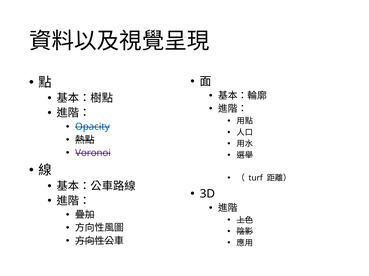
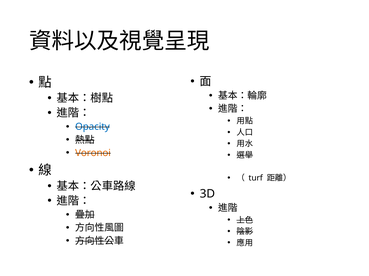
Voronoi colour: purple -> orange (93, 153)
